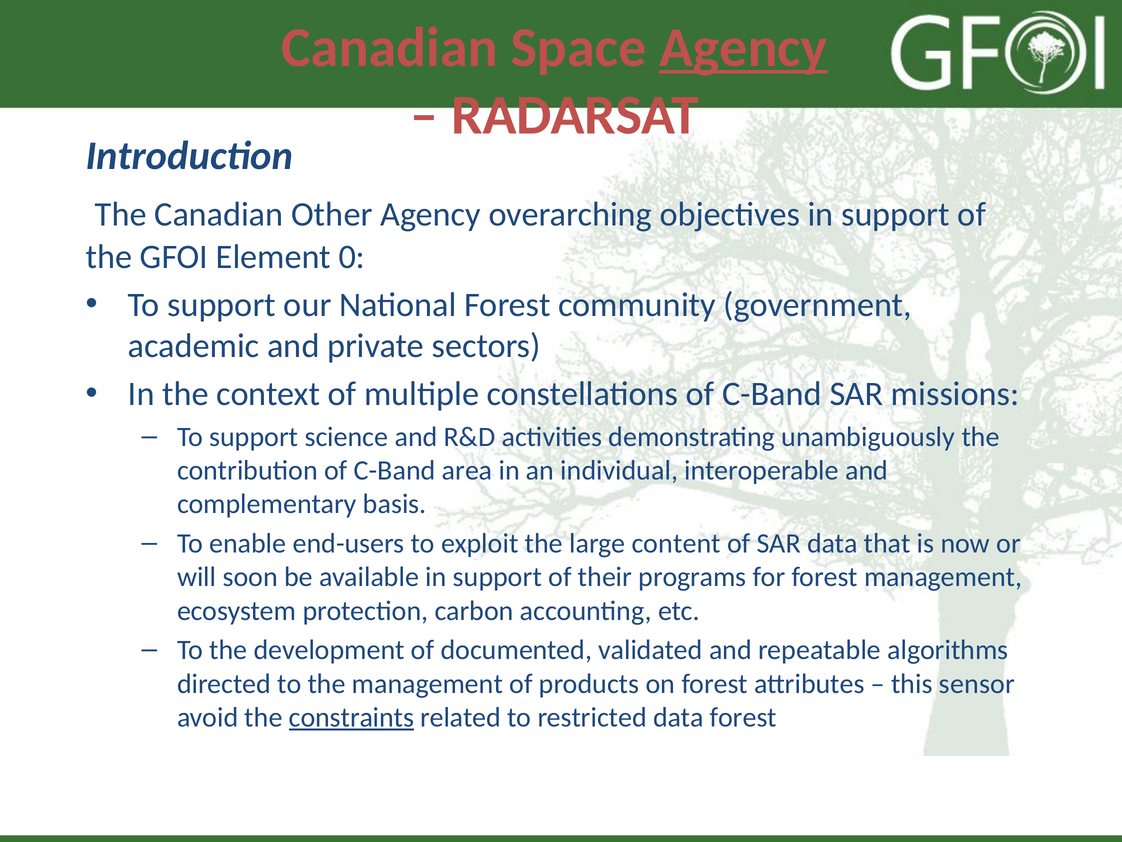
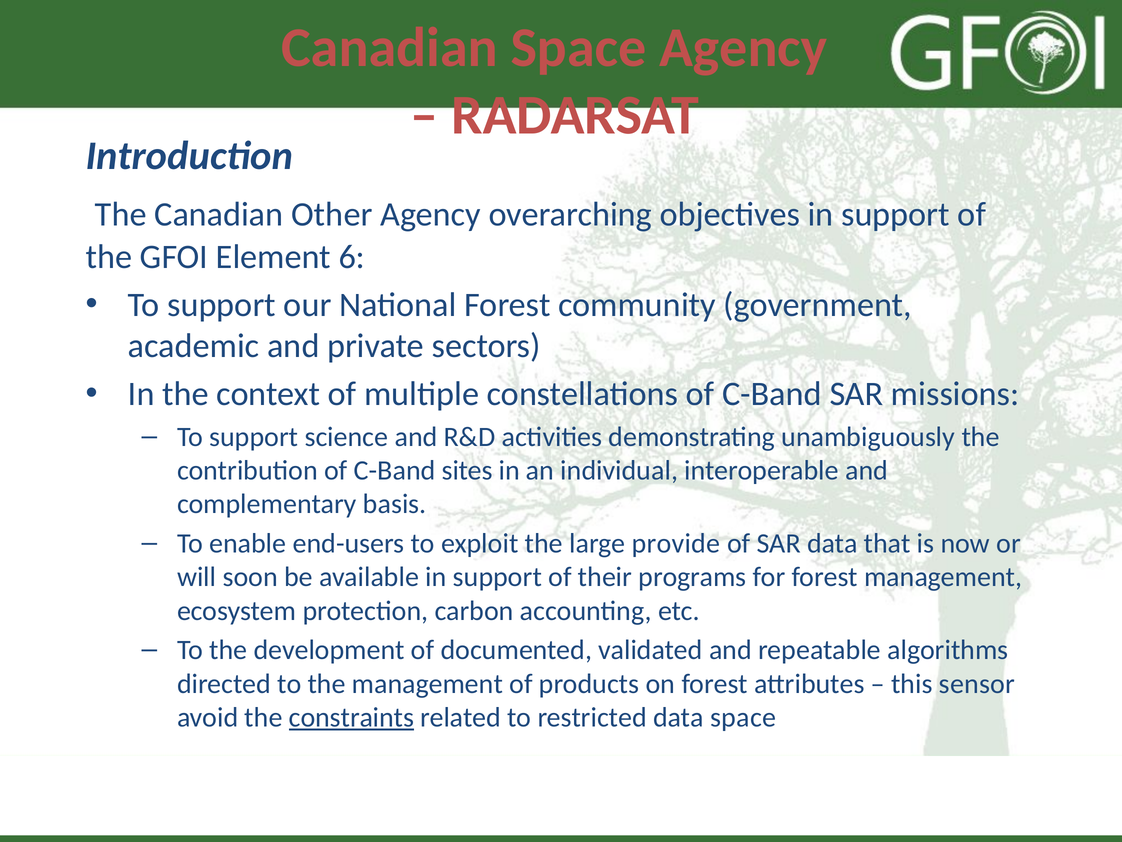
Agency underline: present -> none (743, 48)
0: 0 -> 6 (352, 257)
area: area -> sites (467, 470)
content: content -> provide (676, 543)
data forest: forest -> space (743, 717)
